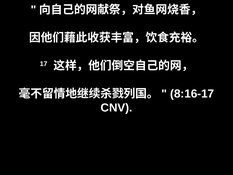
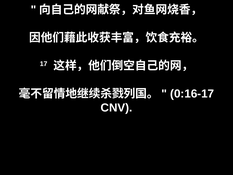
8:16-17: 8:16-17 -> 0:16-17 (192, 94)
